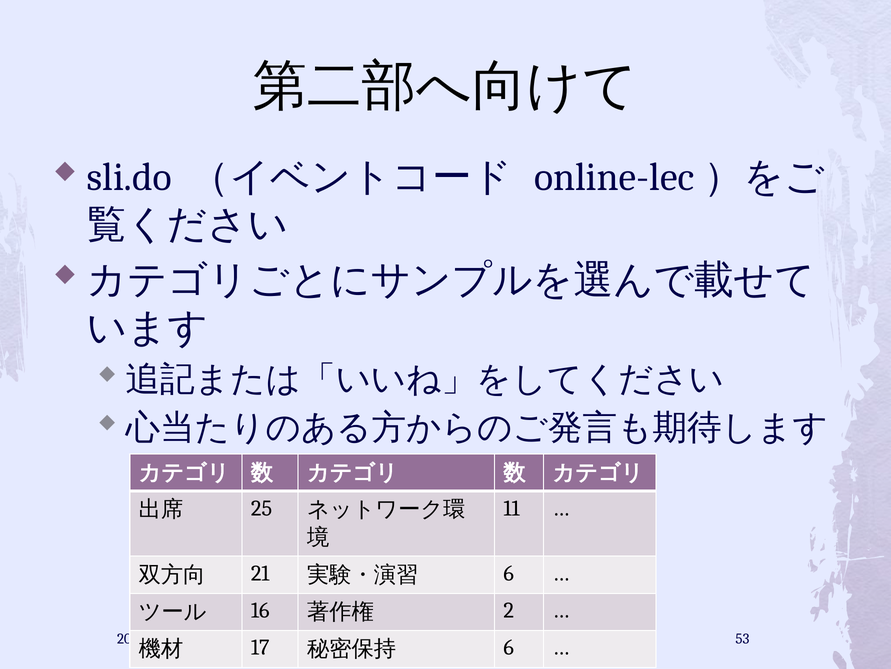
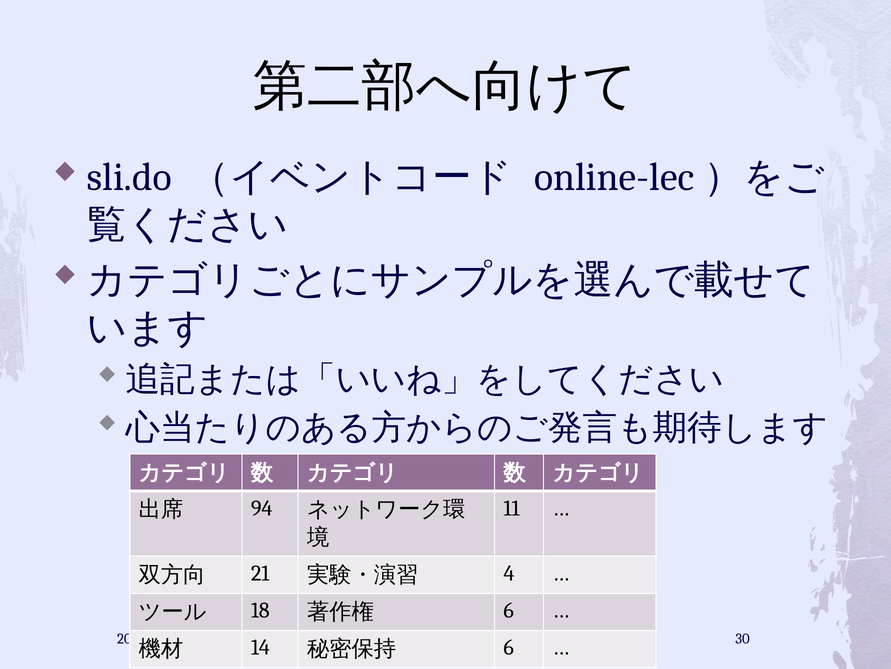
25: 25 -> 94 (262, 508)
6: 6 -> 4 (509, 573)
16: 16 -> 18 (260, 610)
2: 2 -> 6 (509, 610)
53: 53 -> 30 (743, 638)
17: 17 -> 14 (260, 647)
